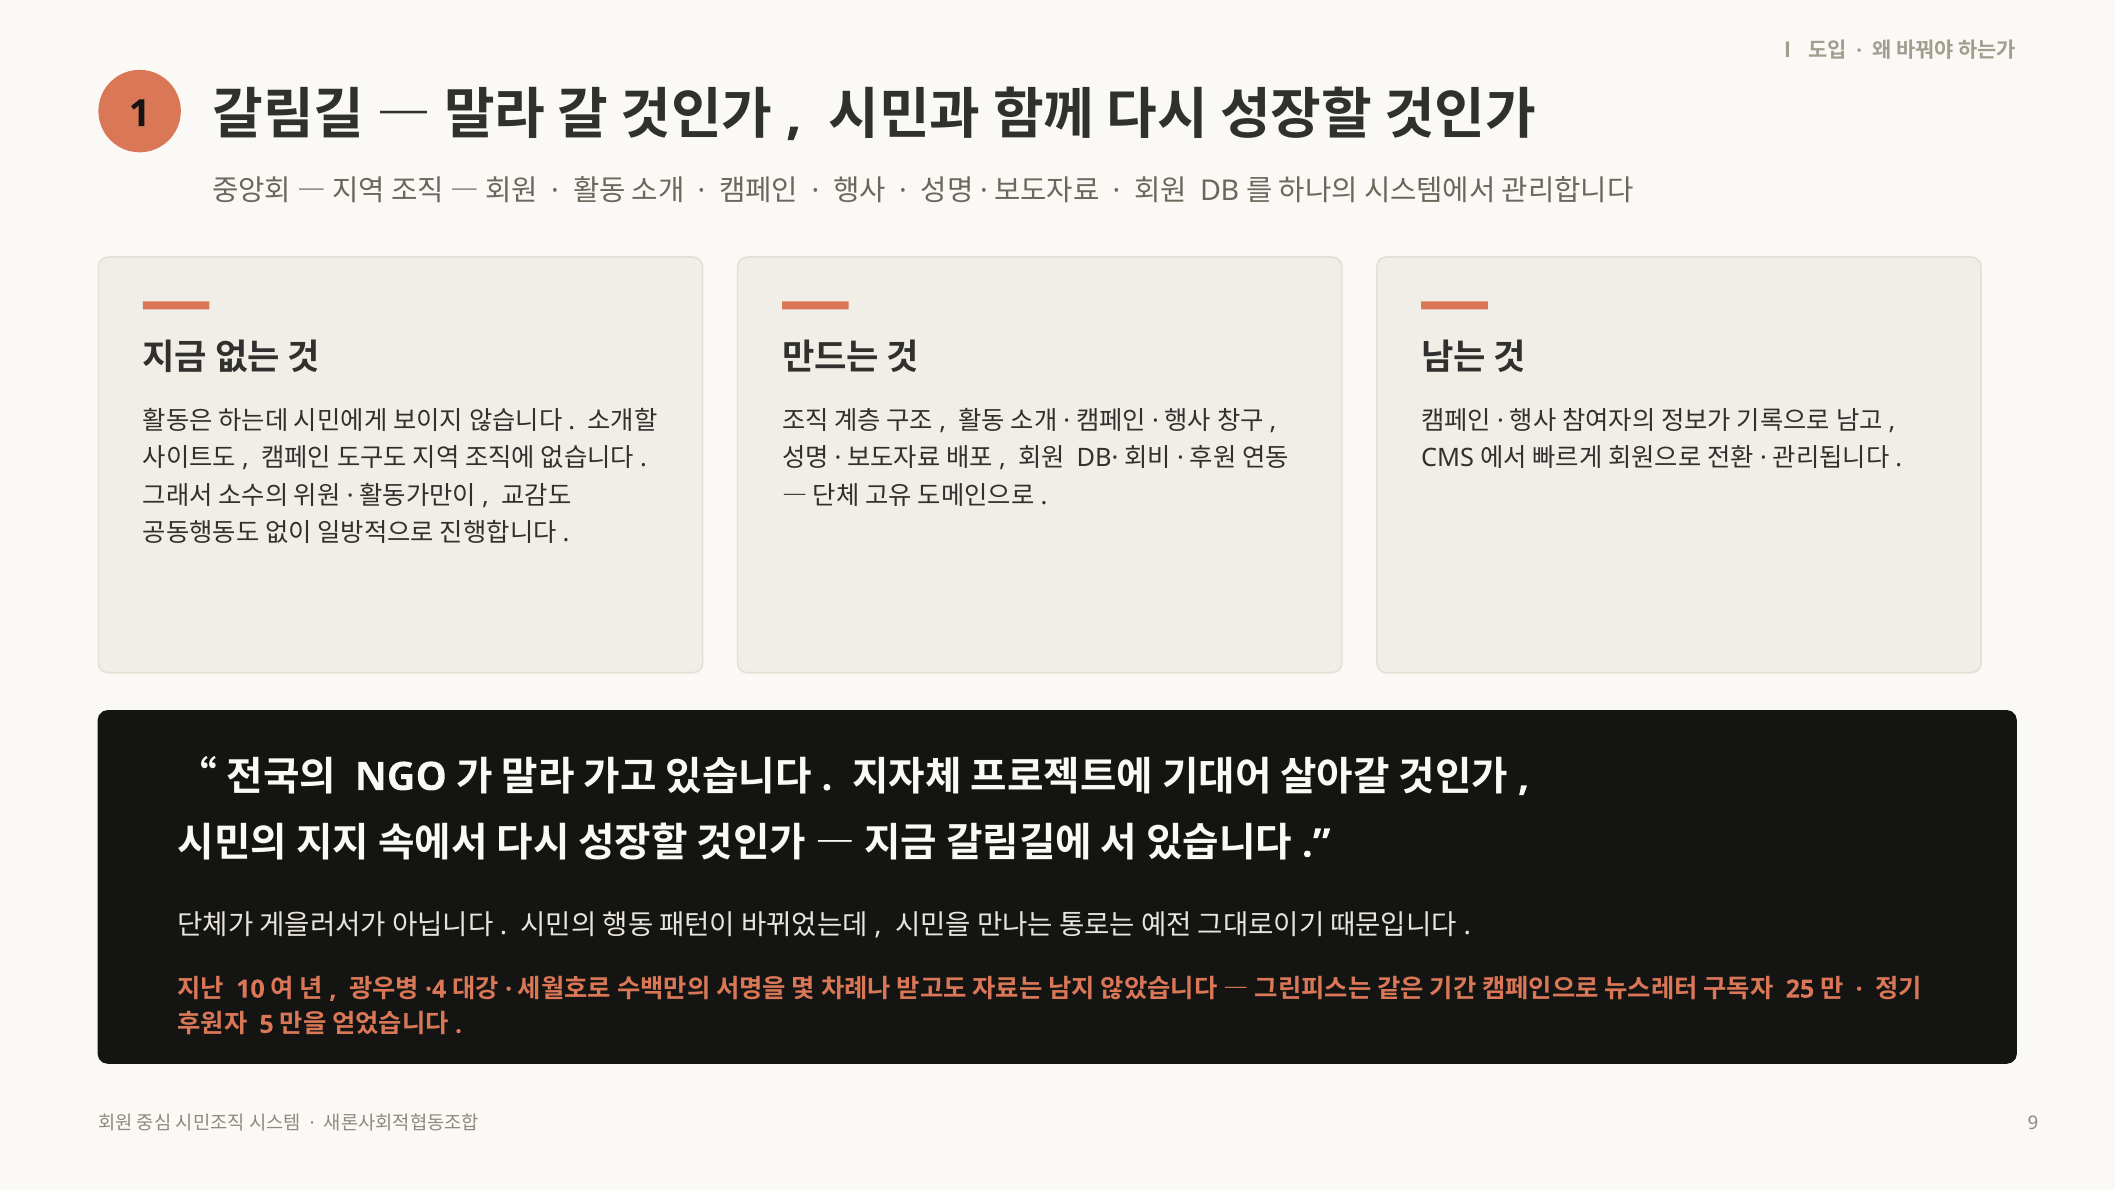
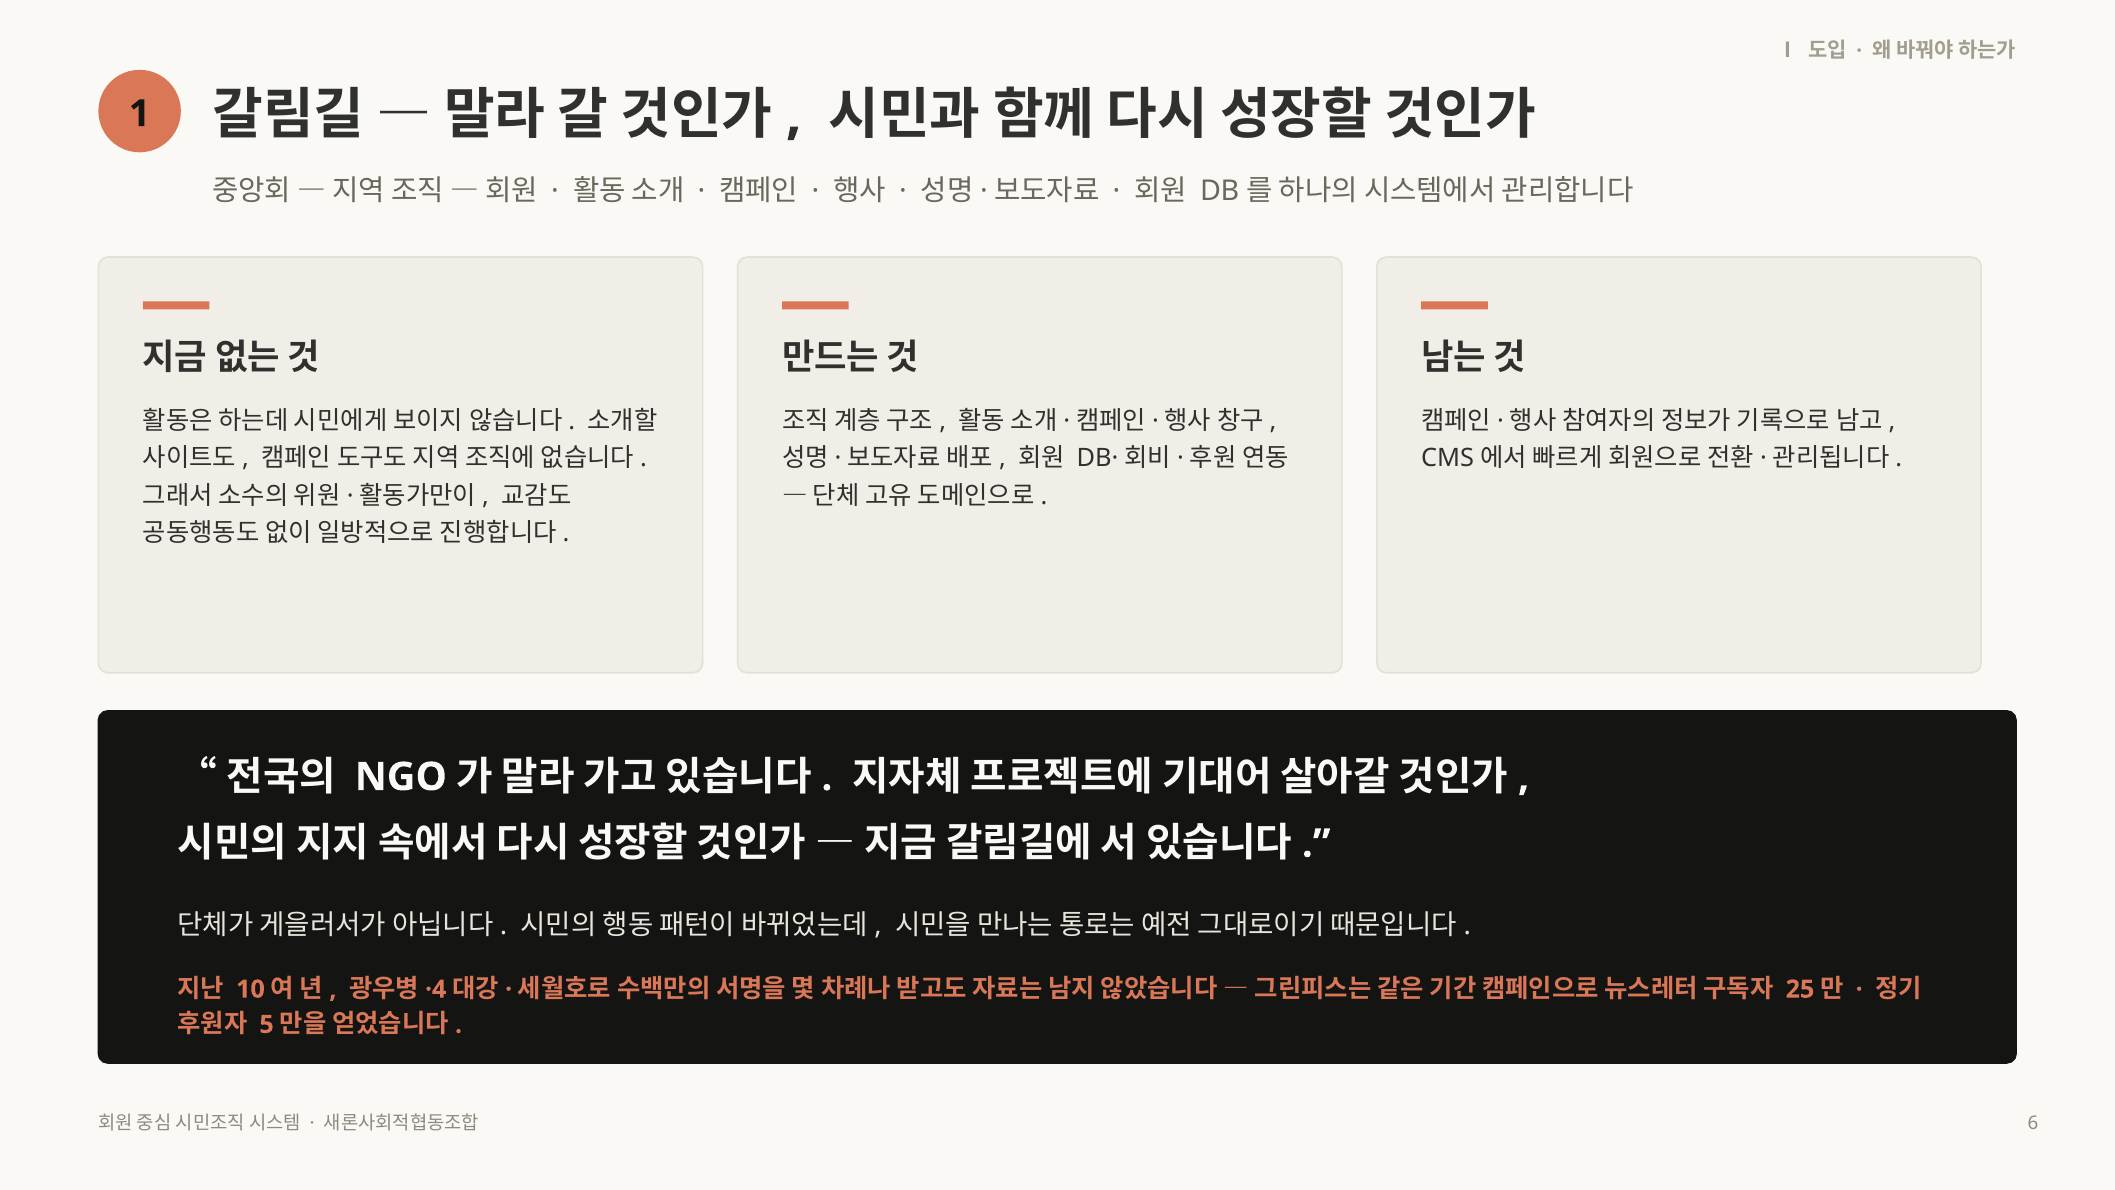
9: 9 -> 6 (2033, 1123)
